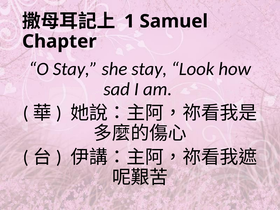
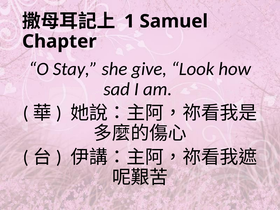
she stay: stay -> give (149, 69)
